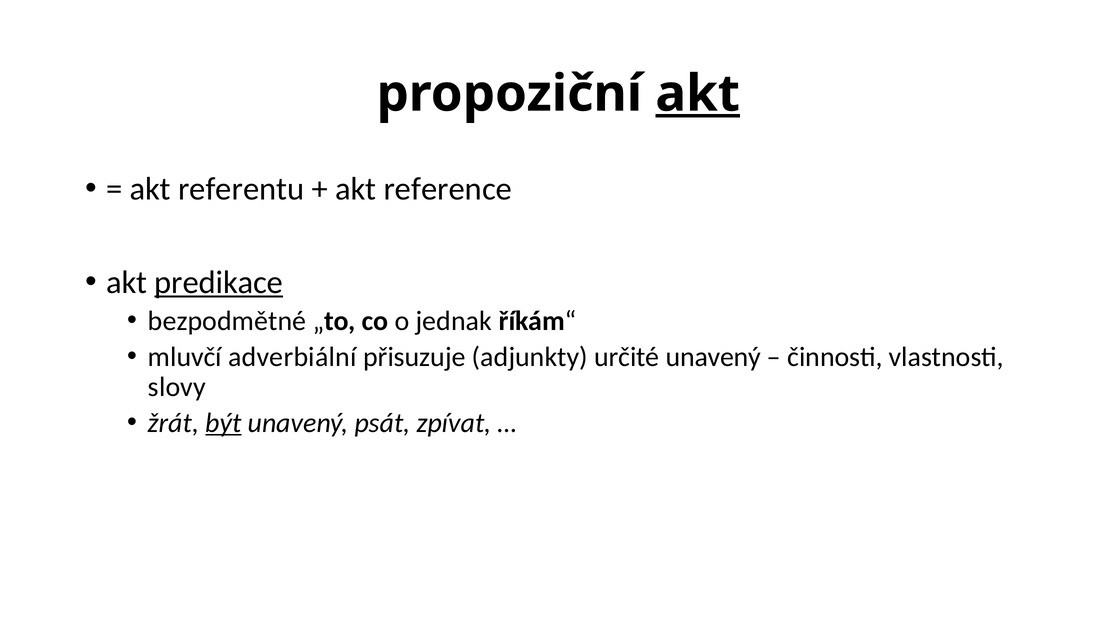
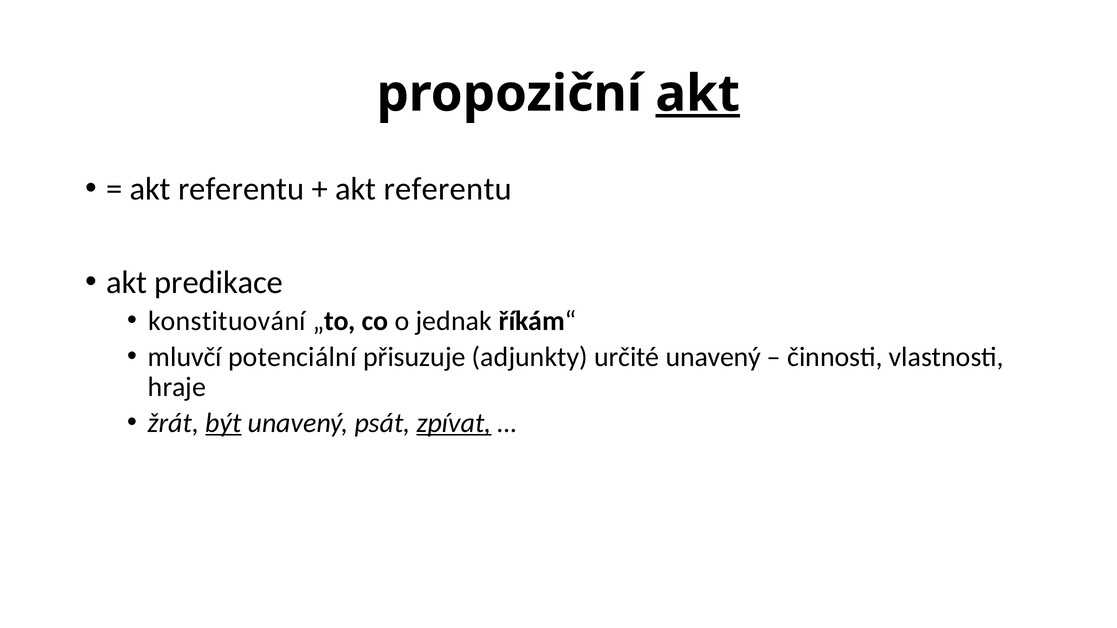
reference: reference -> referentu (448, 189)
predikace underline: present -> none (219, 283)
bezpodmětné: bezpodmětné -> konstituování (227, 321)
adverbiální: adverbiální -> potenciální (292, 357)
slovy: slovy -> hraje (177, 387)
zpívat underline: none -> present (454, 423)
